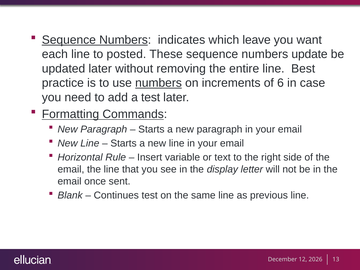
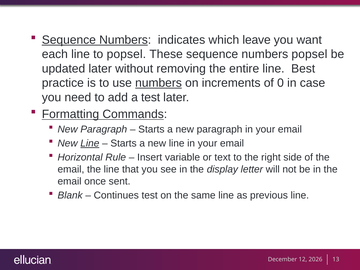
to posted: posted -> popsel (126, 54)
numbers update: update -> popsel (309, 54)
6: 6 -> 0 (281, 83)
Line underline: none -> present (90, 143)
